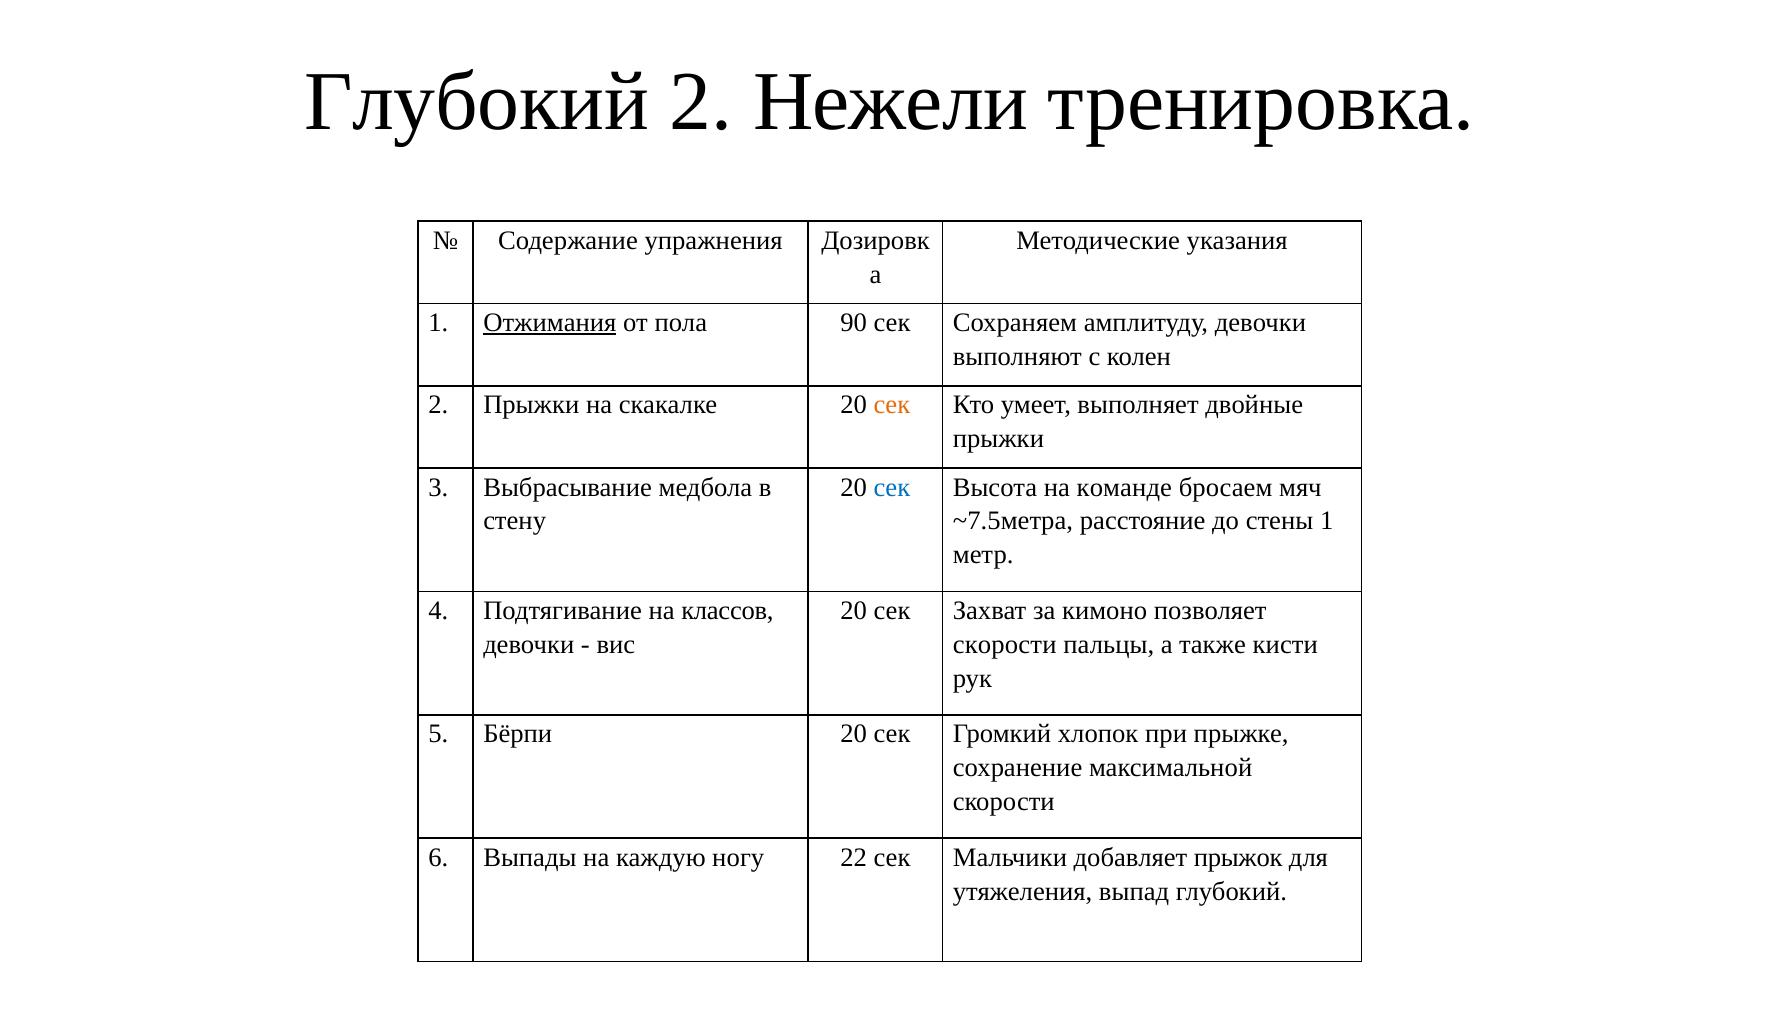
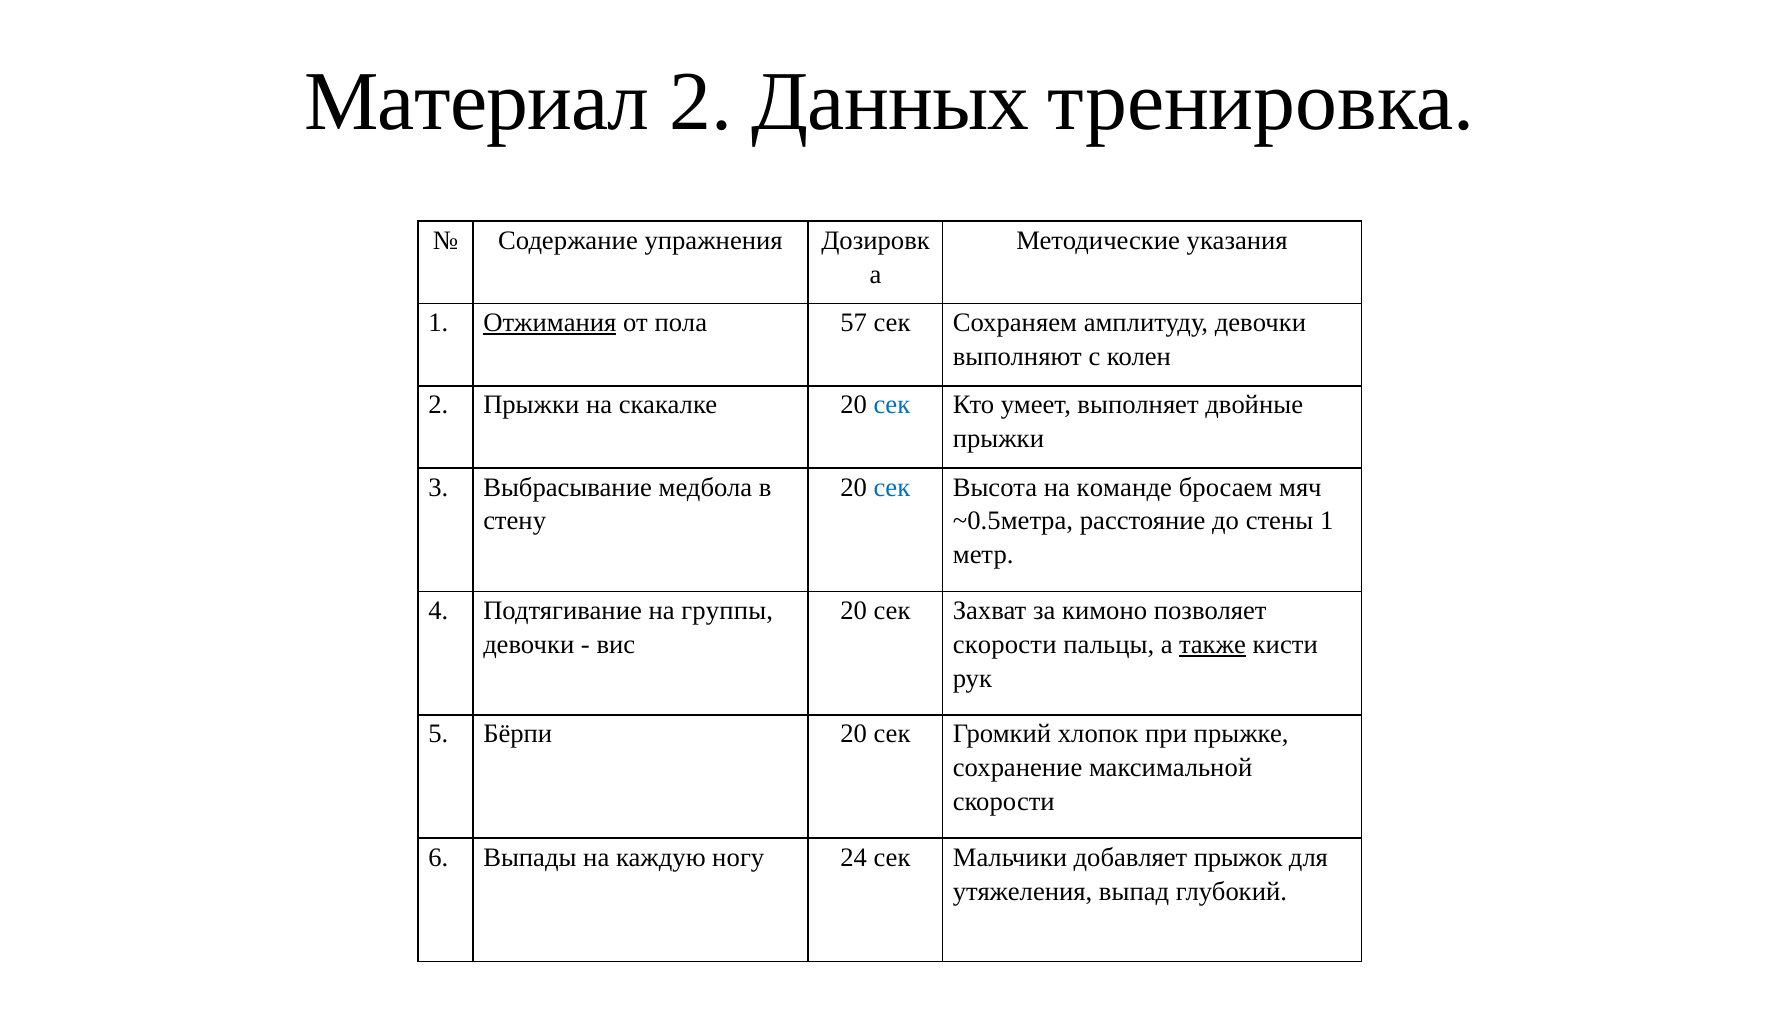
Глубокий: Глубокий -> Материал (477, 102)
Нежели: Нежели -> Данных (890, 102)
90: 90 -> 57 (854, 323)
сек colour: orange -> blue (892, 405)
~7.5метра: ~7.5метра -> ~0.5метра (1013, 521)
классов: классов -> группы (727, 611)
также underline: none -> present (1213, 644)
22: 22 -> 24 (854, 857)
